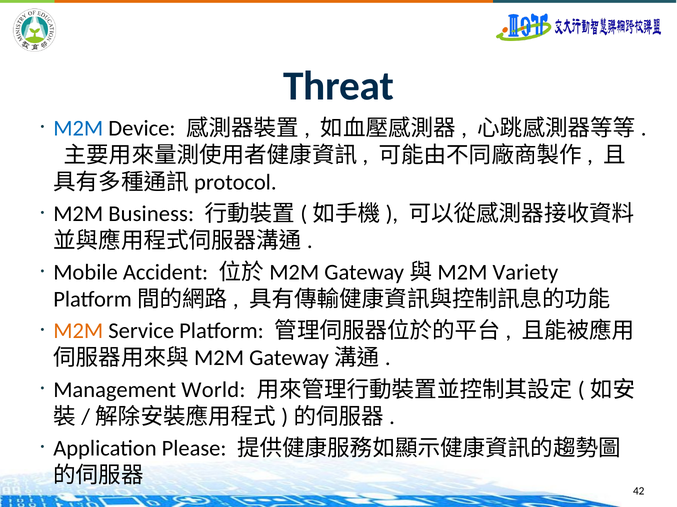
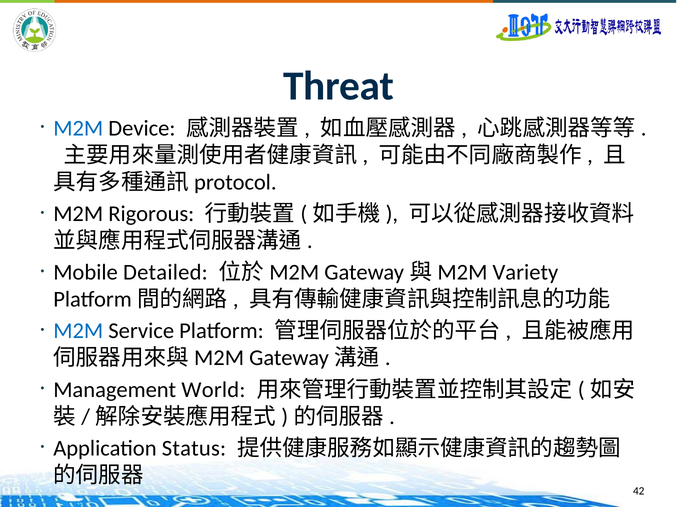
Business: Business -> Rigorous (151, 214)
Accident: Accident -> Detailed (165, 273)
M2M colour: orange -> blue (78, 332)
Please: Please -> Status (194, 449)
